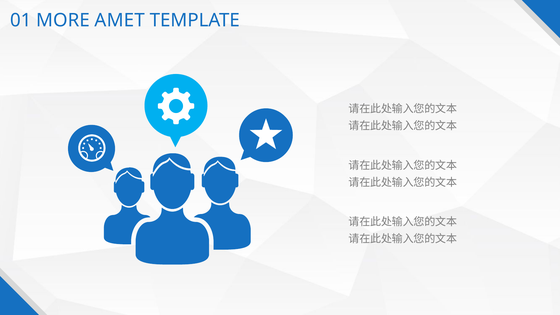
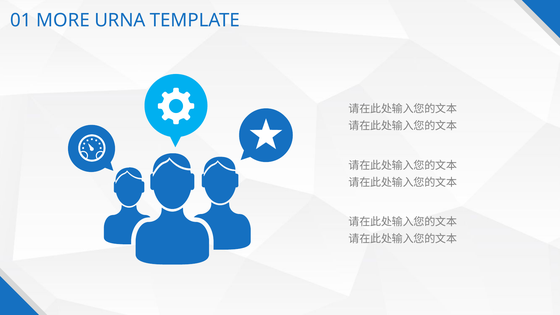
AMET: AMET -> URNA (120, 20)
